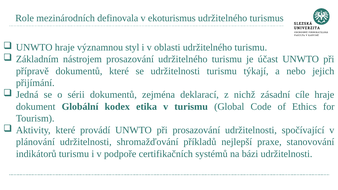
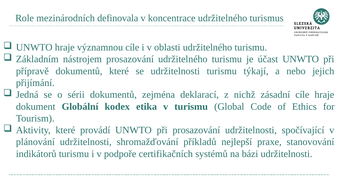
ekoturismus: ekoturismus -> koncentrace (172, 18)
významnou styl: styl -> cíle (132, 47)
